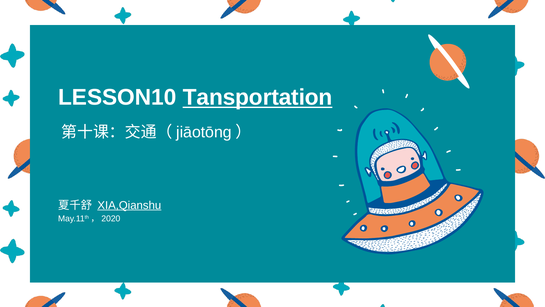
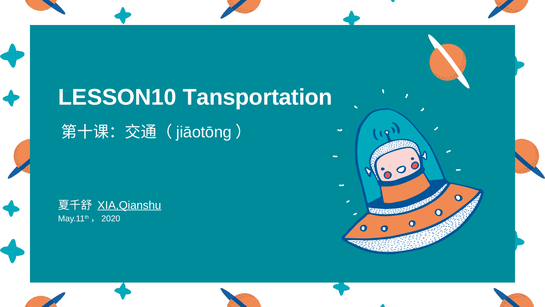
Tansportation underline: present -> none (258, 97)
